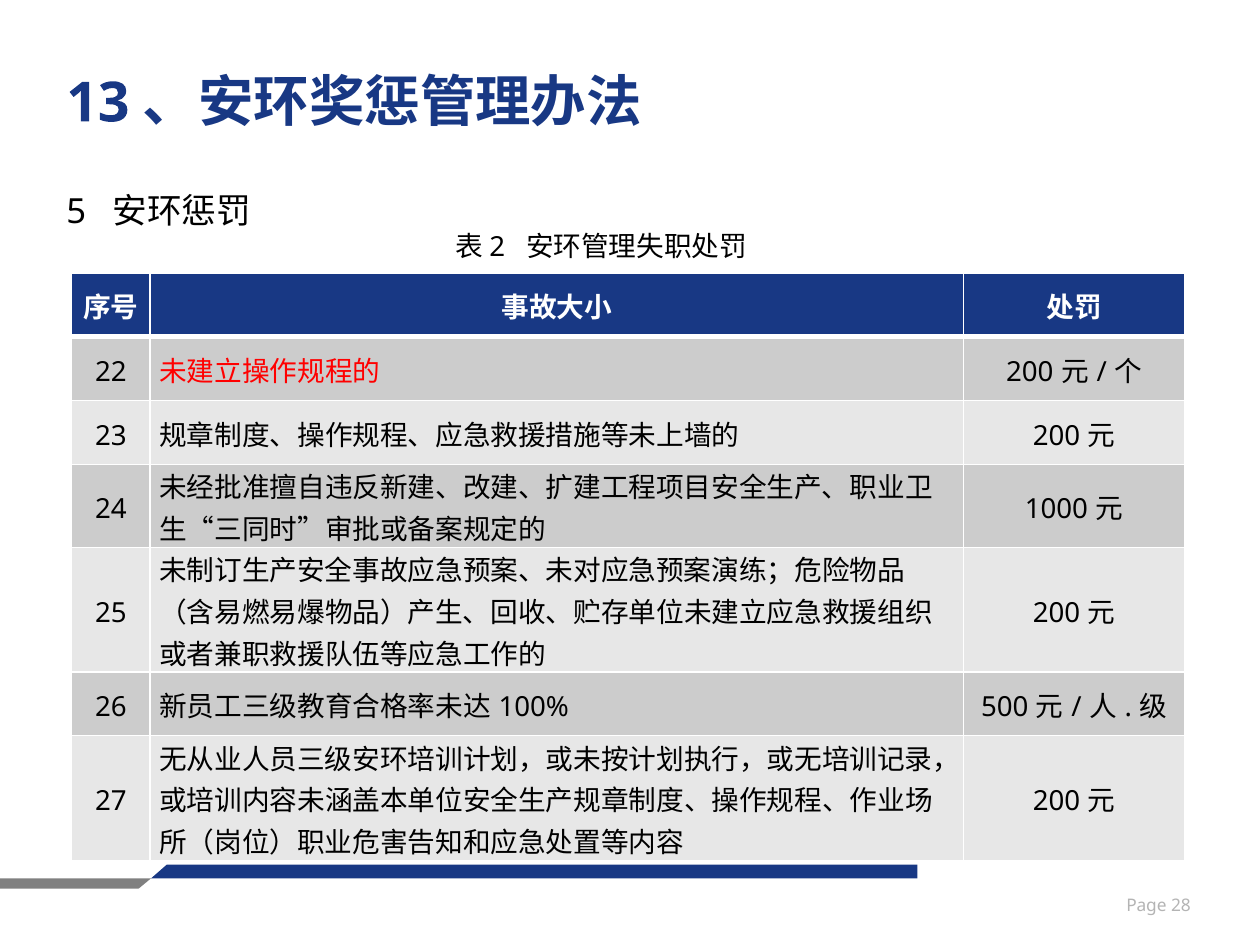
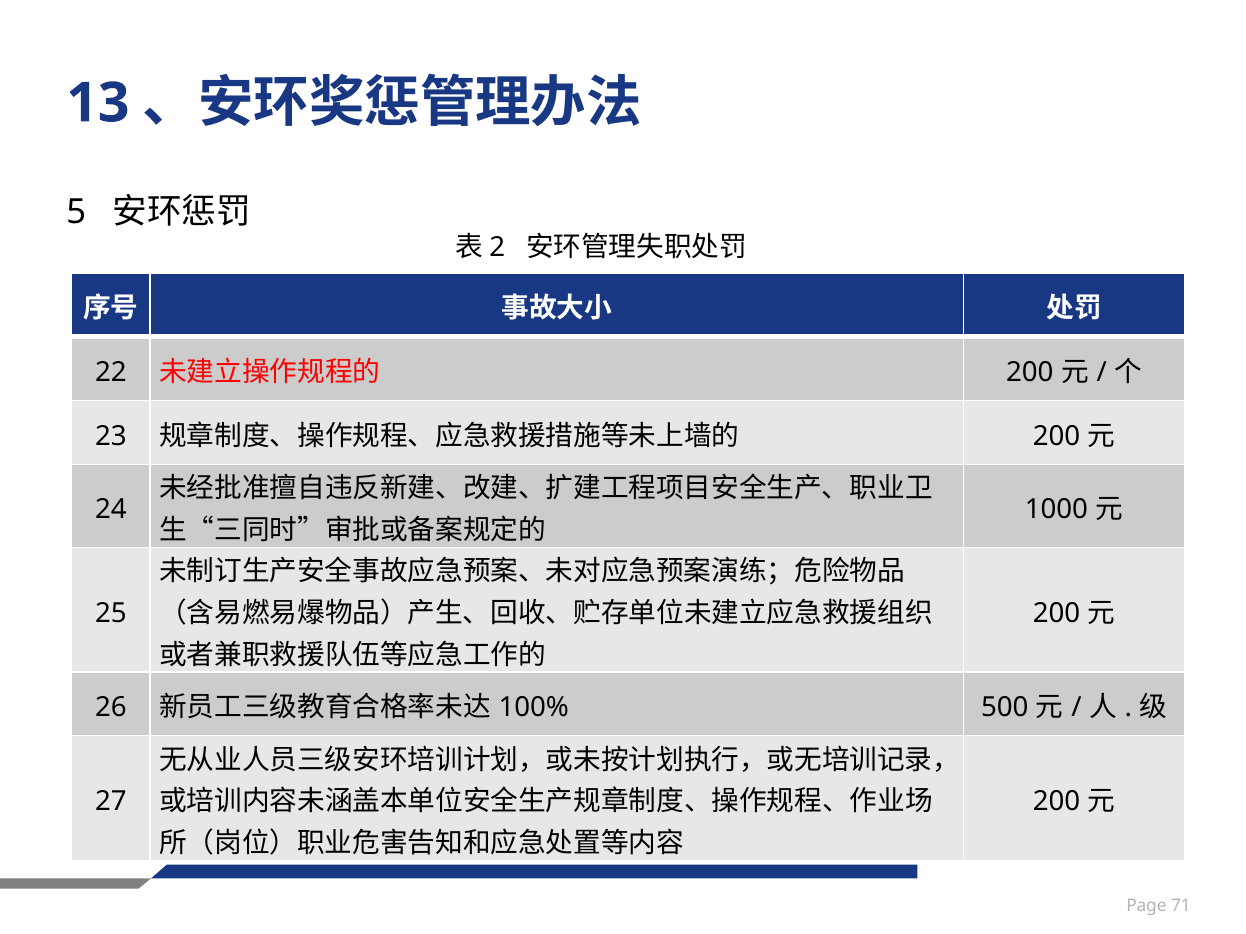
28: 28 -> 71 (1181, 906)
